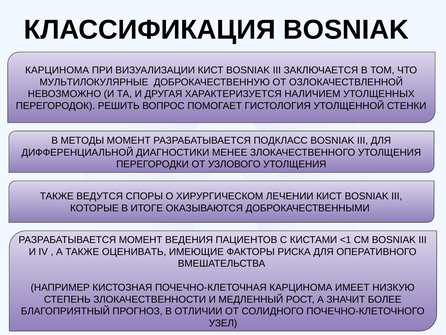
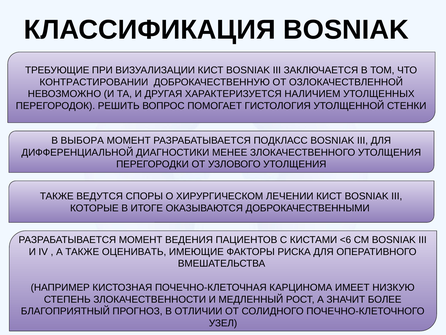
КАРЦИНОМА: КАРЦИНОМА -> ТРЕБУЮЩИЕ (57, 70)
МУЛЬТИЛОКУЛЯРНЫЕ: МУЛЬТИЛОКУЛЯРНЫЕ -> КОНТРАСТИРОВАНИИ (94, 82)
МЕТОДЫ: МЕТОДЫ -> ВЫБОРА (82, 140)
<1: <1 -> <6 (346, 240)
